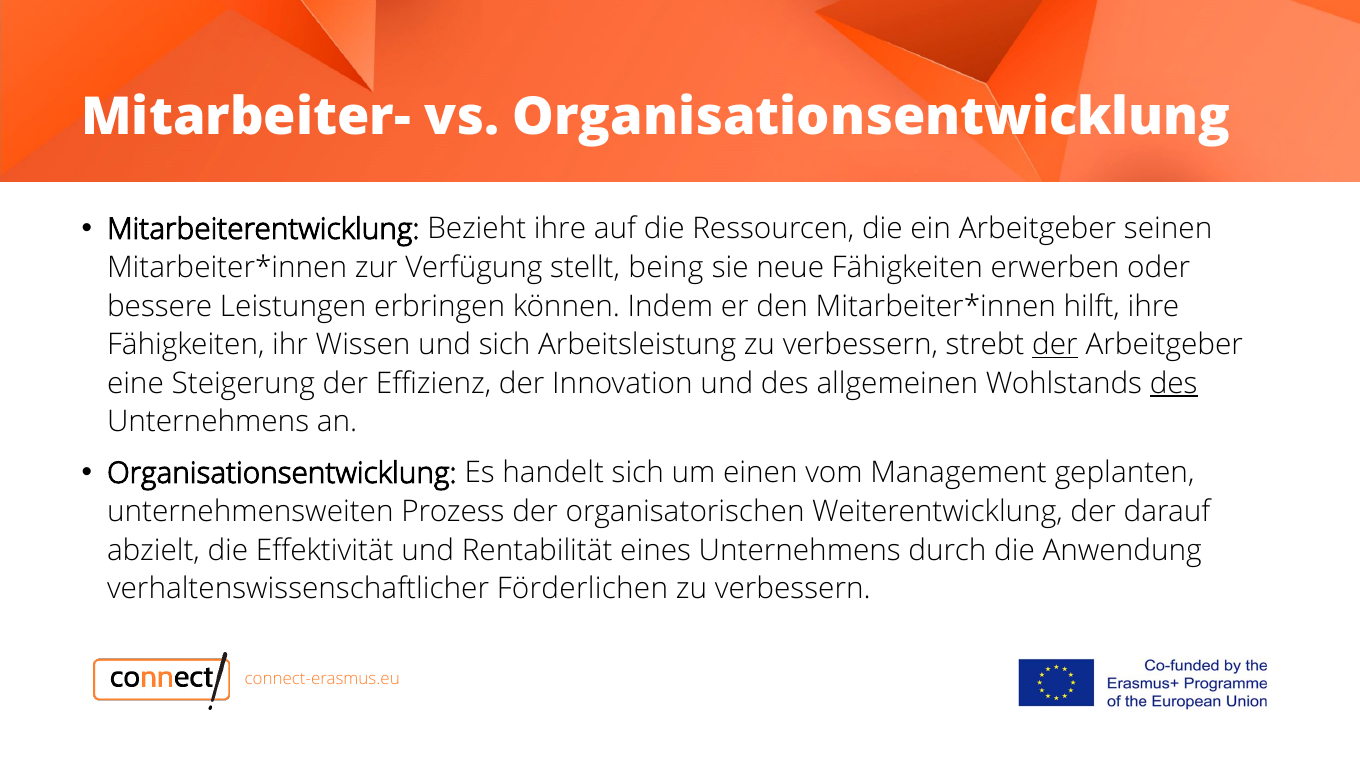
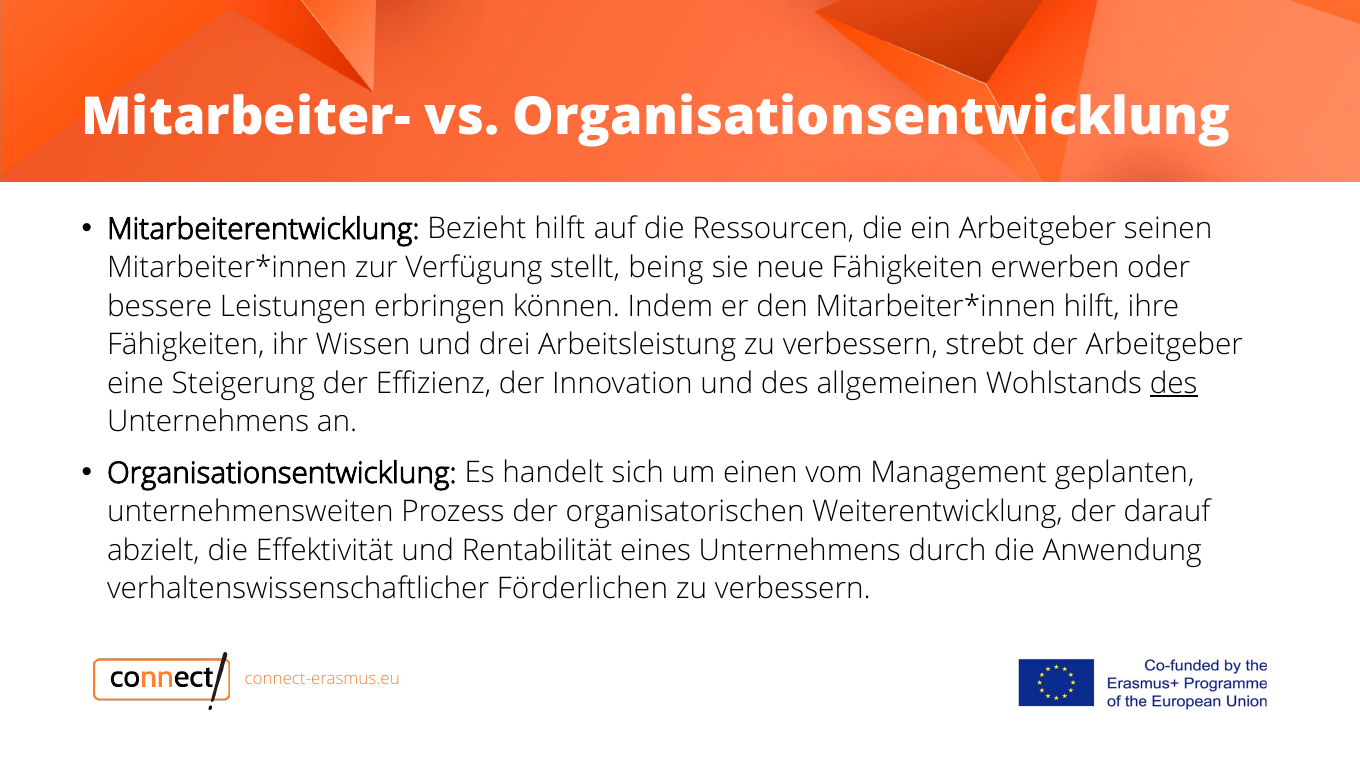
Bezieht ihre: ihre -> hilft (560, 229)
und sich: sich -> drei (505, 345)
der underline: present -> none (1055, 345)
